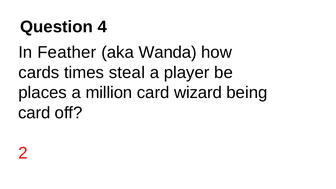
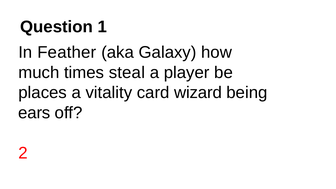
4: 4 -> 1 (102, 27)
Wanda: Wanda -> Galaxy (168, 52)
cards: cards -> much (39, 72)
million: million -> vitality (109, 93)
card: card -> ears (34, 113)
